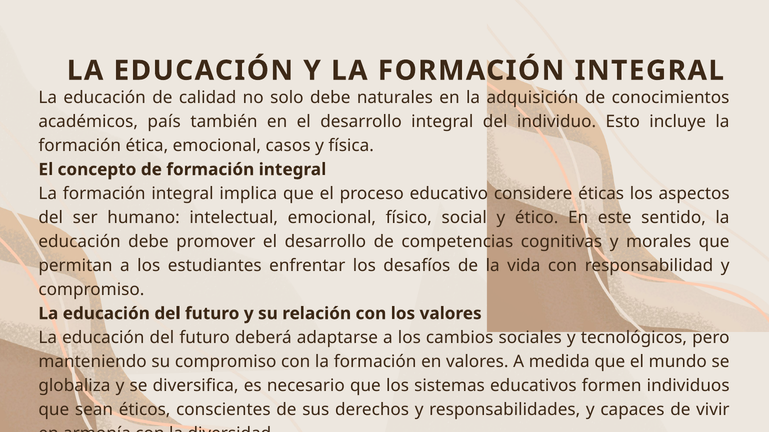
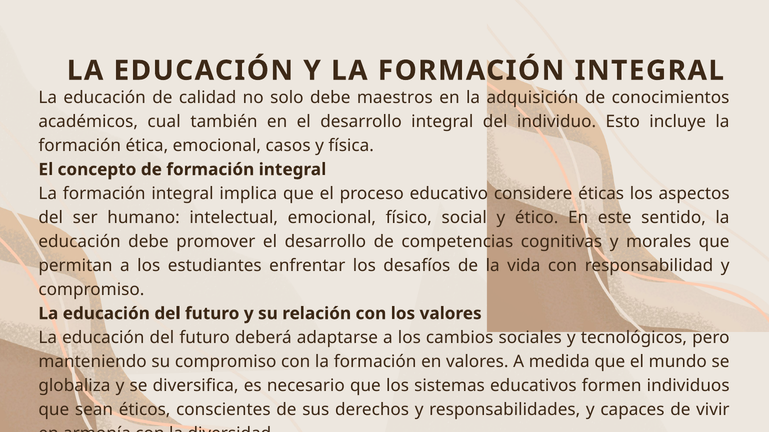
naturales: naturales -> maestros (395, 98)
país: país -> cual (164, 122)
